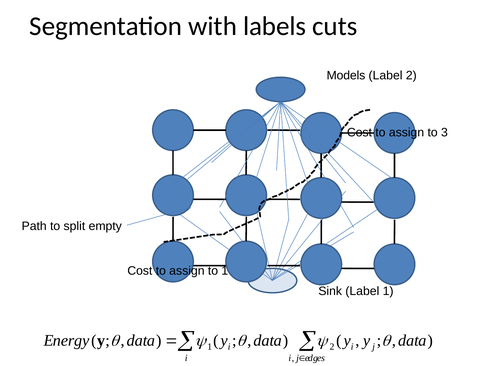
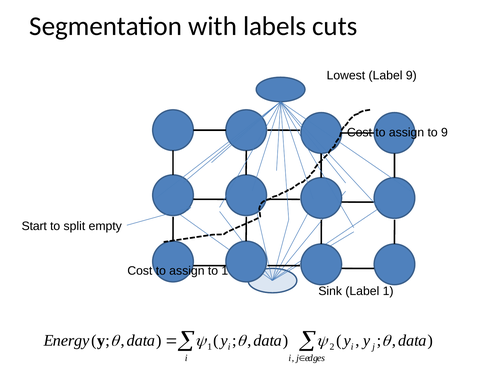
Models: Models -> Lowest (346, 76)
Label 2: 2 -> 9 (411, 76)
to 3: 3 -> 9 (444, 133)
Path: Path -> Start (34, 226)
